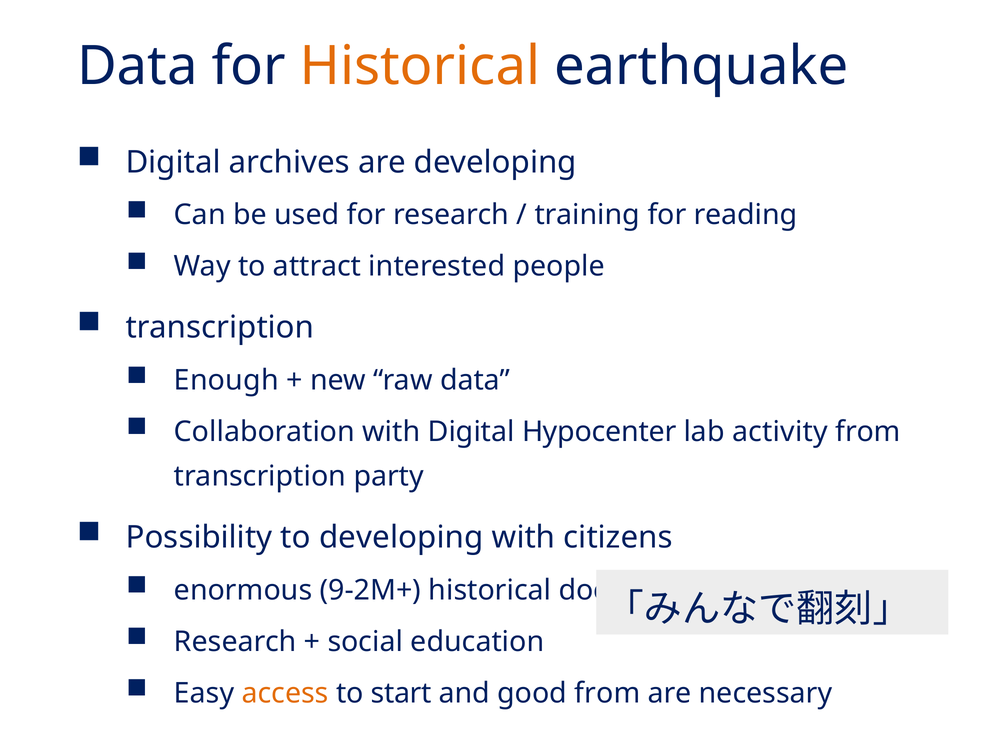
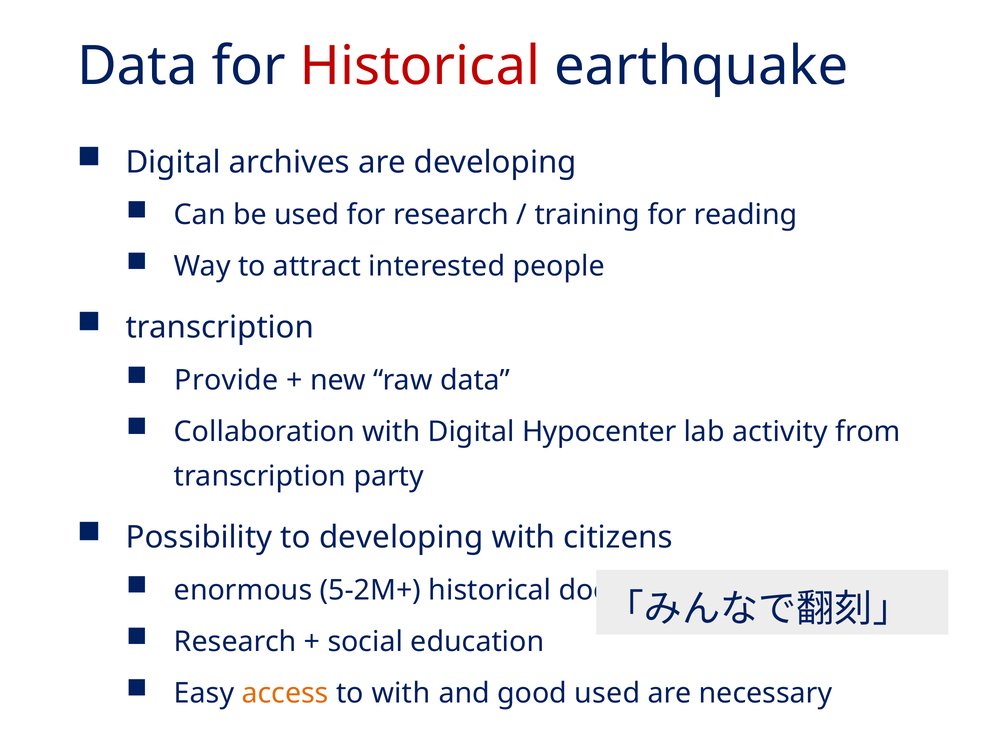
Historical colour: orange -> red (420, 66)
Enough: Enough -> Provide (226, 380)
9-2M+: 9-2M+ -> 5-2M+ (370, 590)
to start: start -> with (401, 693)
good from: from -> used (607, 693)
